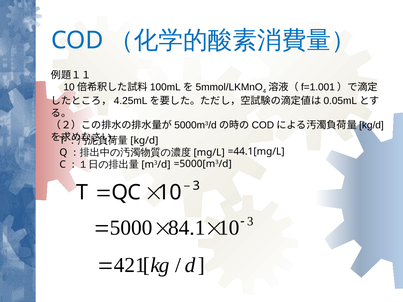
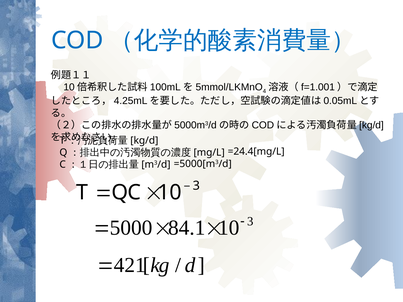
=44.1[mg/L: =44.1[mg/L -> =24.4[mg/L (256, 152)
